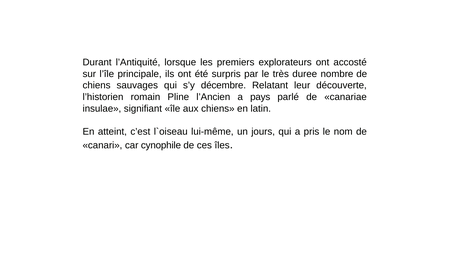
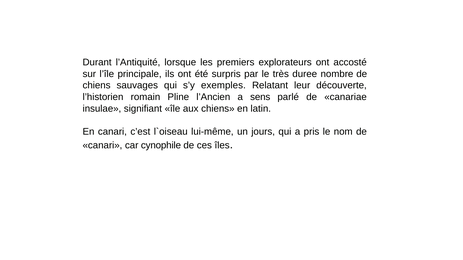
décembre: décembre -> exemples (223, 86)
pays: pays -> sens (260, 97)
En atteint: atteint -> canari (112, 132)
